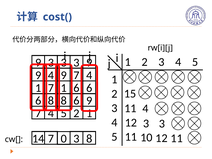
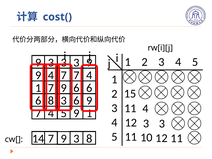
4 9: 9 -> 7 (64, 75)
1 7 1: 1 -> 9 (64, 88)
8 8: 8 -> 3 (64, 101)
2: 2 -> 9 (76, 113)
14 7 0: 0 -> 9 (64, 139)
